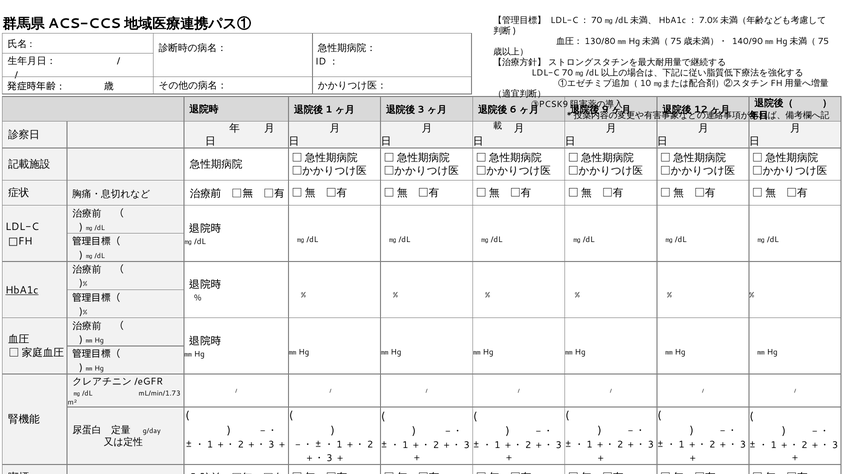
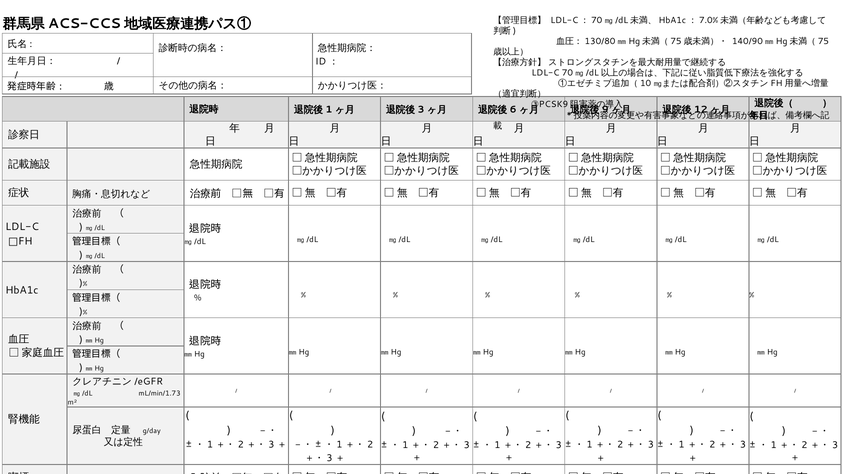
HbA1c underline: present -> none (22, 290)
